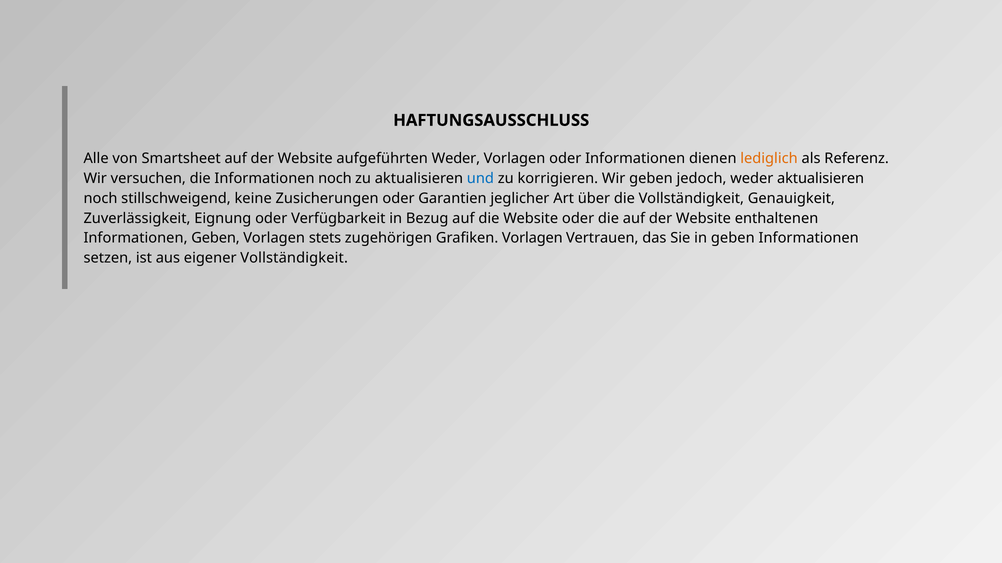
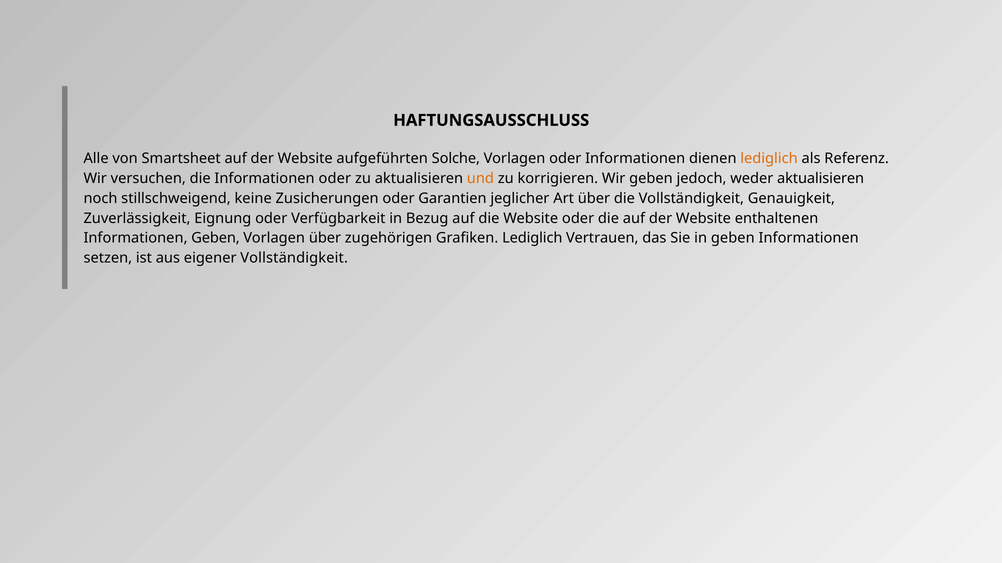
aufgeführten Weder: Weder -> Solche (456, 159)
Informationen noch: noch -> oder (335, 179)
und colour: blue -> orange (480, 179)
Vorlagen stets: stets -> über (325, 238)
Grafiken Vorlagen: Vorlagen -> Lediglich (532, 238)
